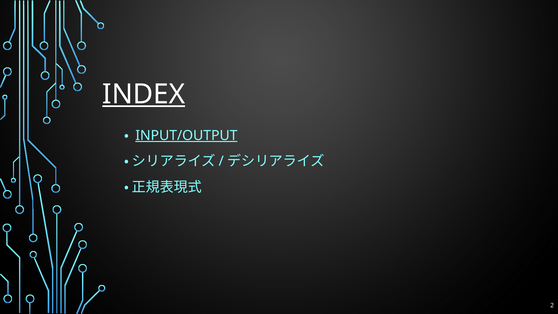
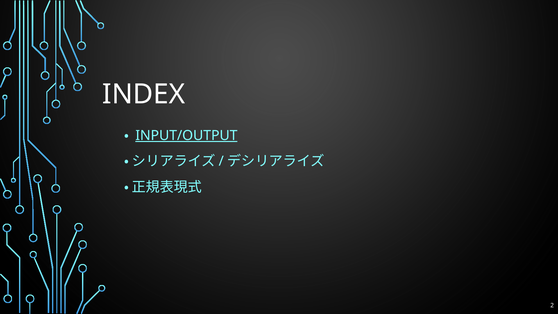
INDEX underline: present -> none (144, 94)
